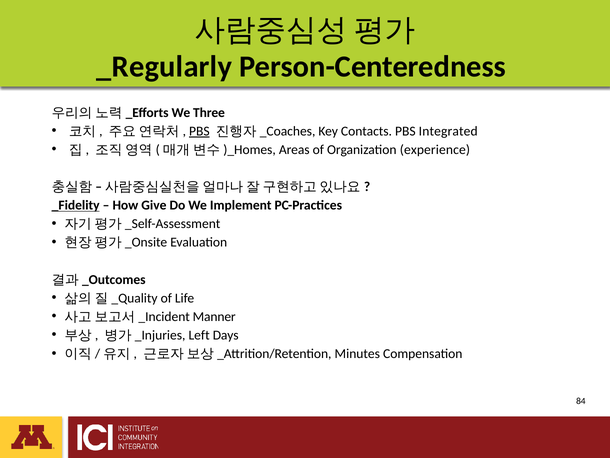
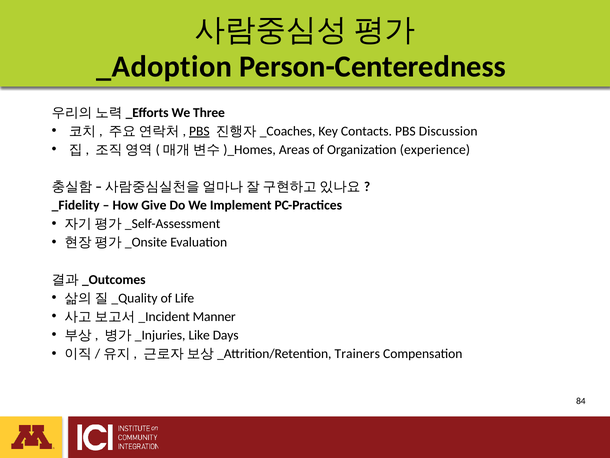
_Regularly: _Regularly -> _Adoption (164, 67)
Integrated: Integrated -> Discussion (448, 131)
_Fidelity underline: present -> none (76, 205)
Left: Left -> Like (199, 335)
Minutes: Minutes -> Trainers (357, 353)
